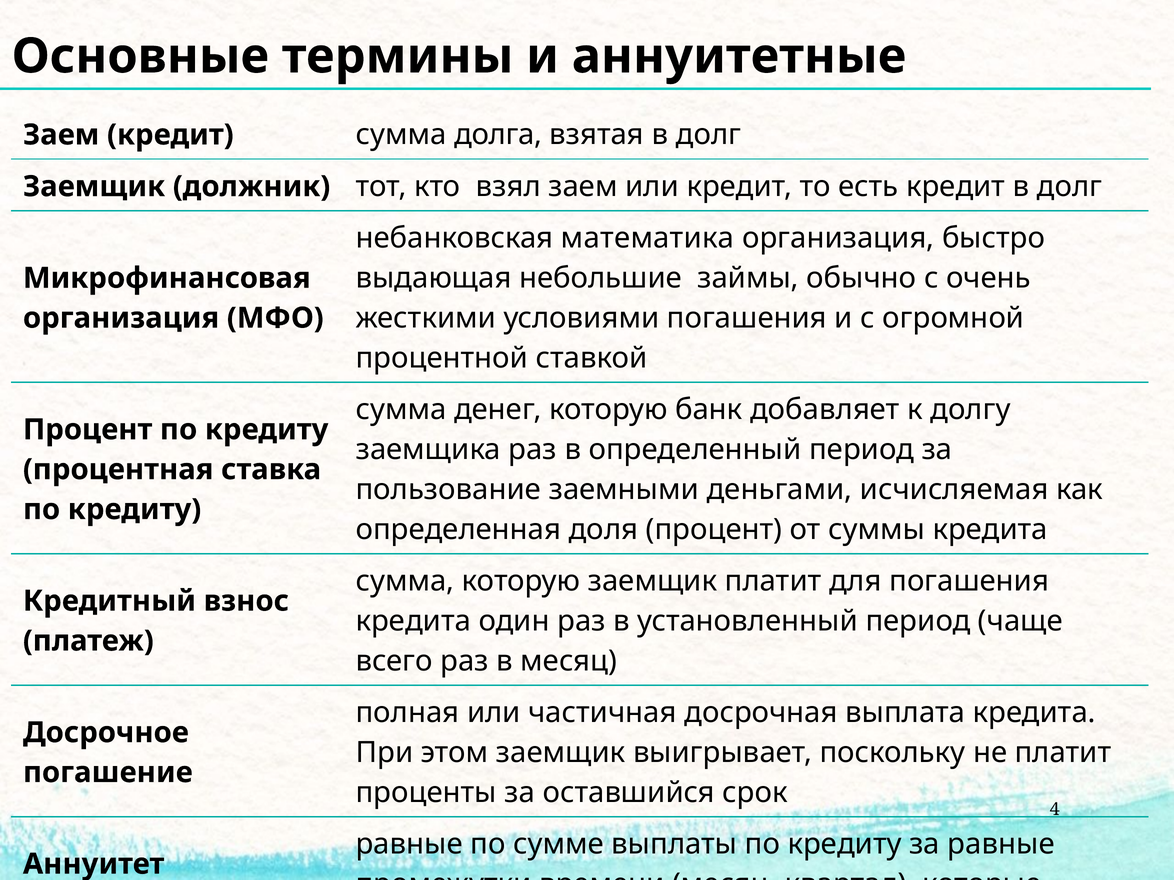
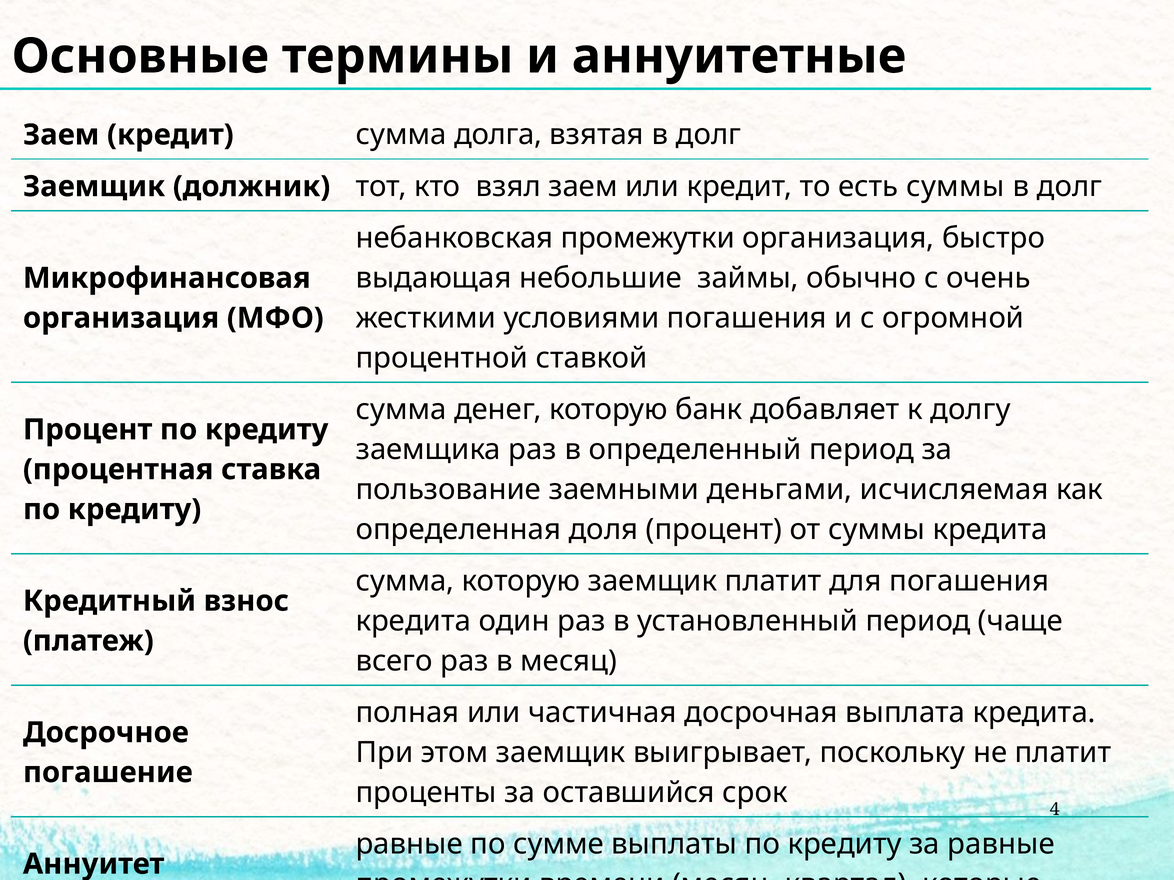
есть кредит: кредит -> суммы (955, 187)
небанковская математика: математика -> промежутки (648, 238)
